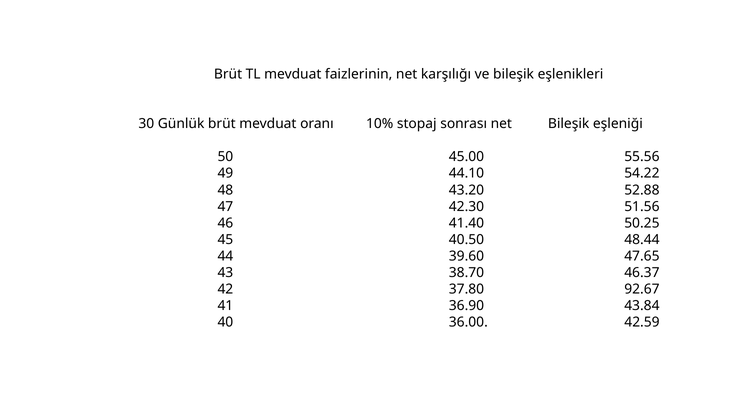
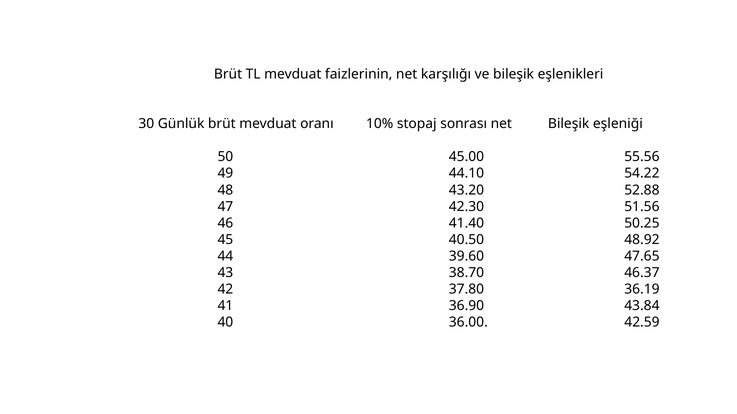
48.44: 48.44 -> 48.92 (642, 240)
92.67: 92.67 -> 36.19 (642, 290)
